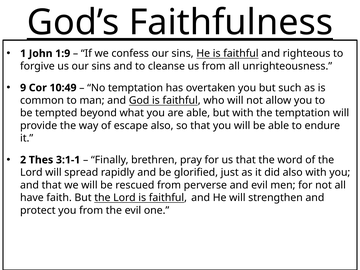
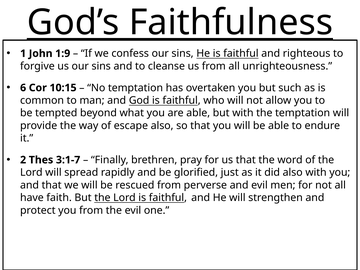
9: 9 -> 6 (23, 88)
10:49: 10:49 -> 10:15 (63, 88)
3:1-1: 3:1-1 -> 3:1-7 (68, 160)
